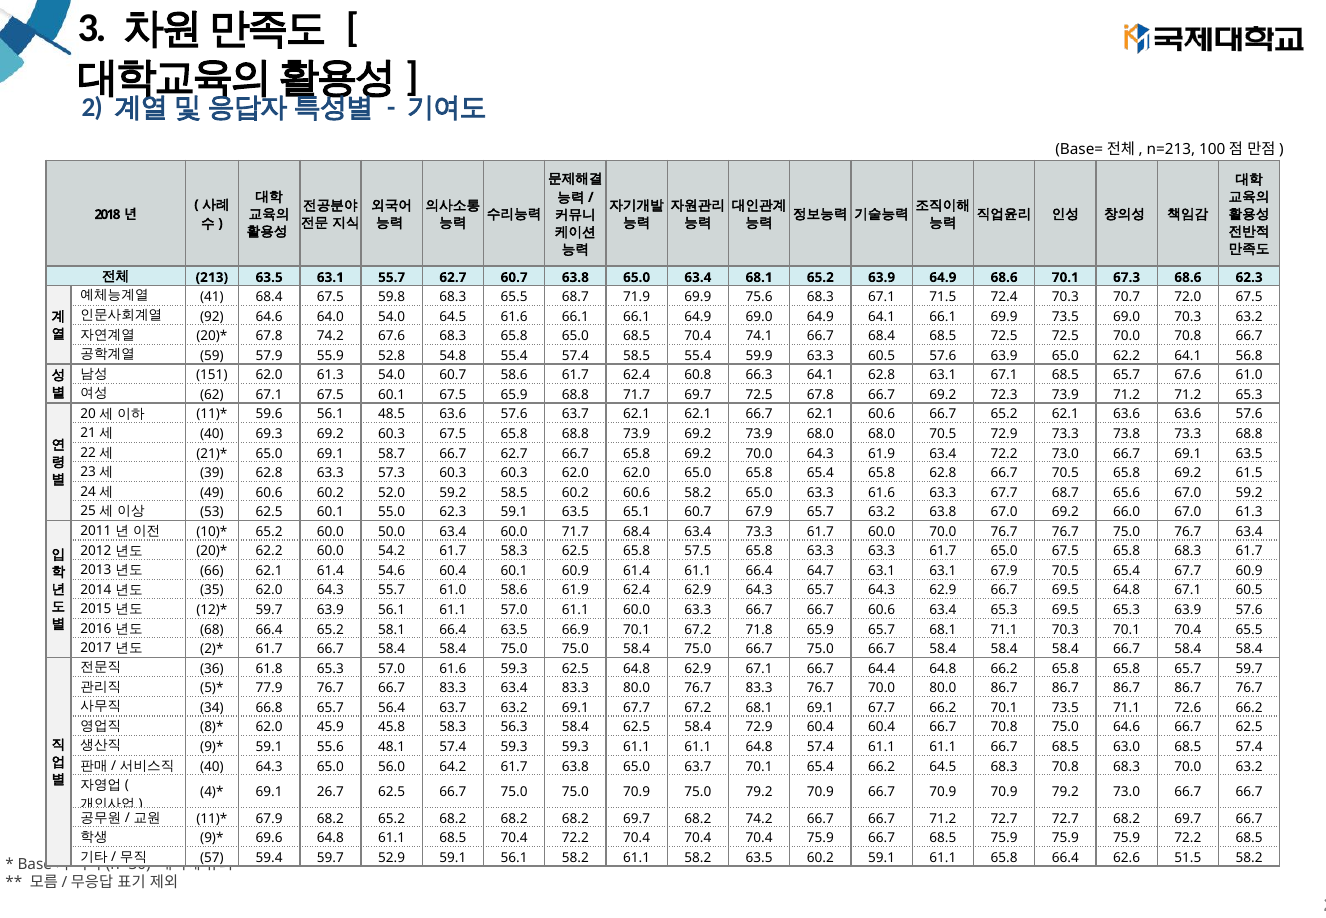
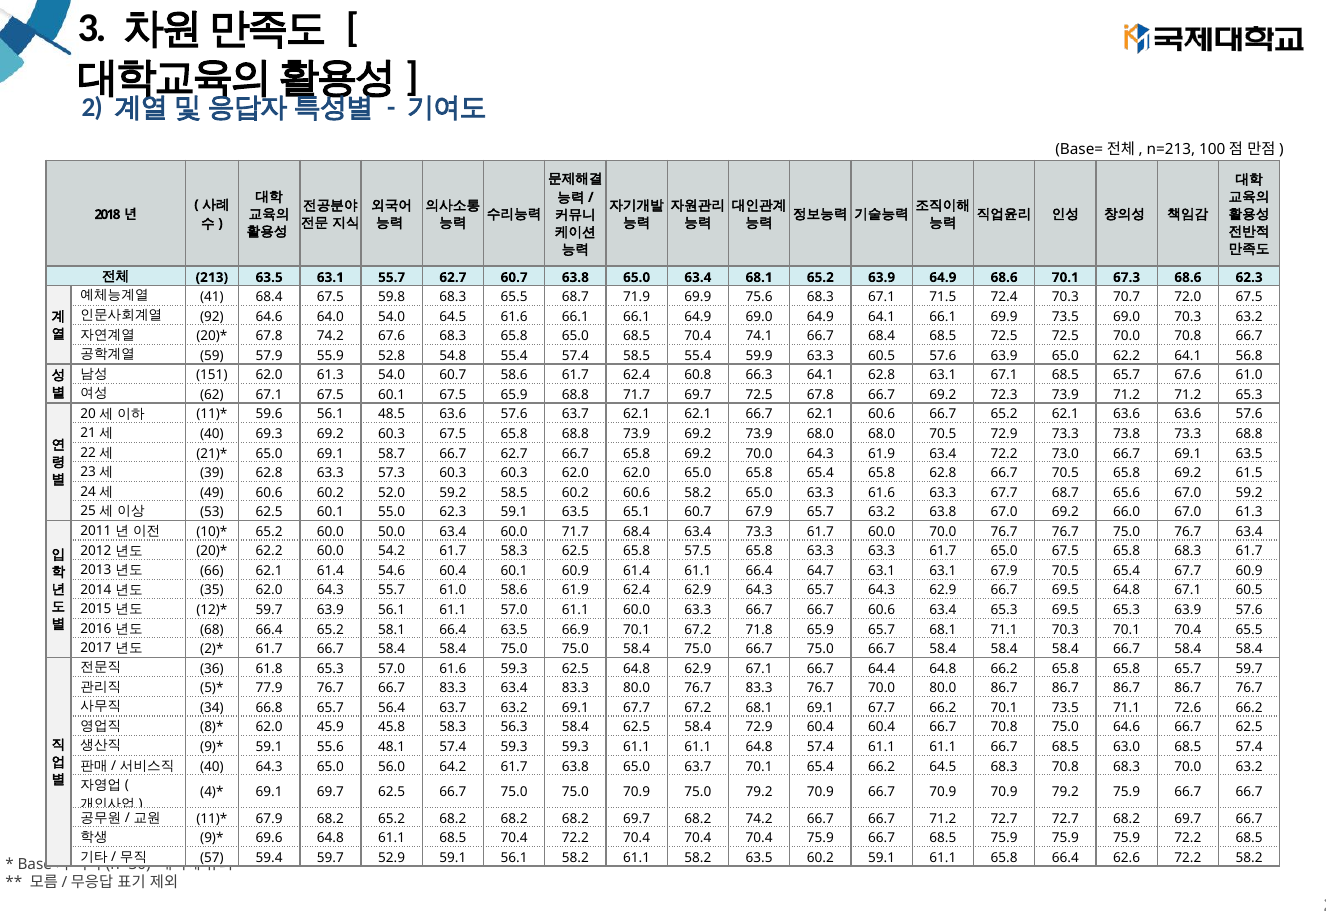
69.1 26.7: 26.7 -> 69.7 (330, 792)
79.2 73.0: 73.0 -> 75.9 (1127, 792)
62.6 51.5: 51.5 -> 72.2 (1188, 858)
